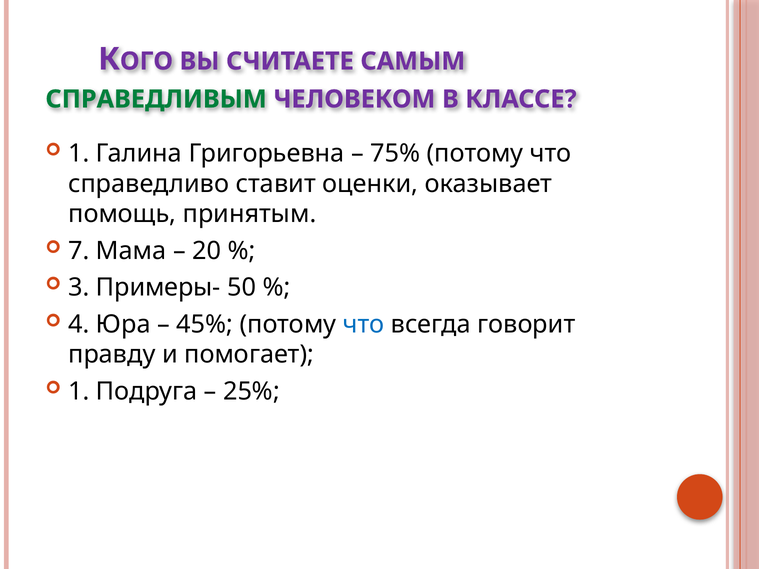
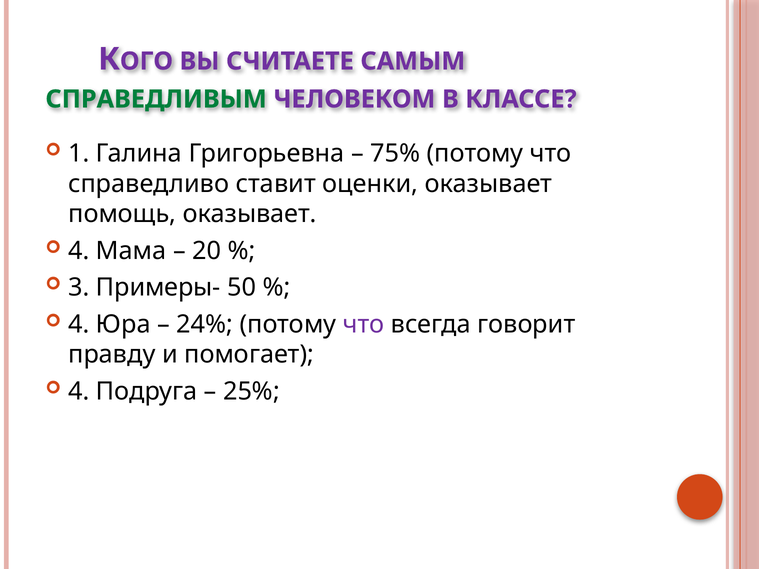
помощь принятым: принятым -> оказывает (250, 214)
7: 7 -> 4 (79, 251)
45%: 45% -> 24% (205, 324)
что colour: blue -> purple (364, 324)
1: 1 -> 4 (79, 391)
